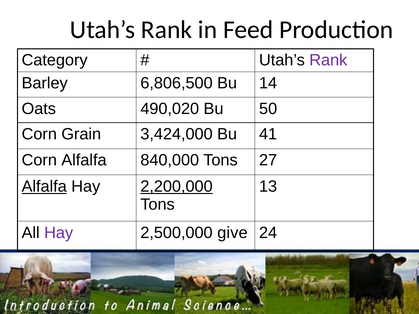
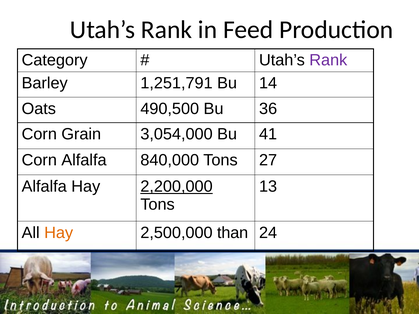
6,806,500: 6,806,500 -> 1,251,791 (176, 83)
490,020: 490,020 -> 490,500 (170, 109)
50: 50 -> 36 (268, 109)
3,424,000: 3,424,000 -> 3,054,000 (176, 134)
Alfalfa underline: present -> none (44, 187)
Hay colour: purple -> orange (59, 233)
give: give -> than (233, 233)
